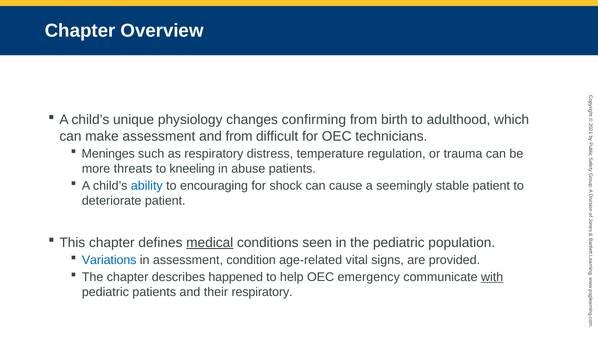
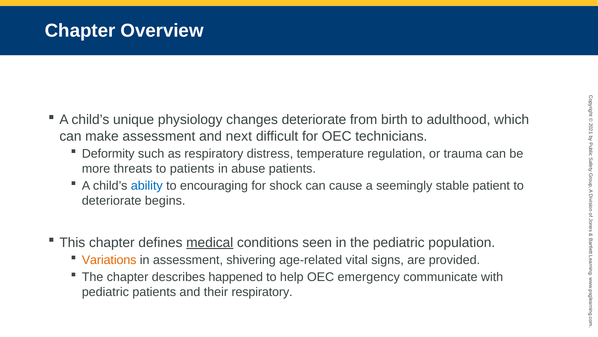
changes confirming: confirming -> deteriorate (314, 119)
and from: from -> next (239, 136)
Meninges: Meninges -> Deformity (108, 153)
to kneeling: kneeling -> patients (192, 168)
deteriorate patient: patient -> begins (165, 200)
Variations colour: blue -> orange (109, 260)
condition: condition -> shivering (251, 260)
with underline: present -> none (492, 276)
